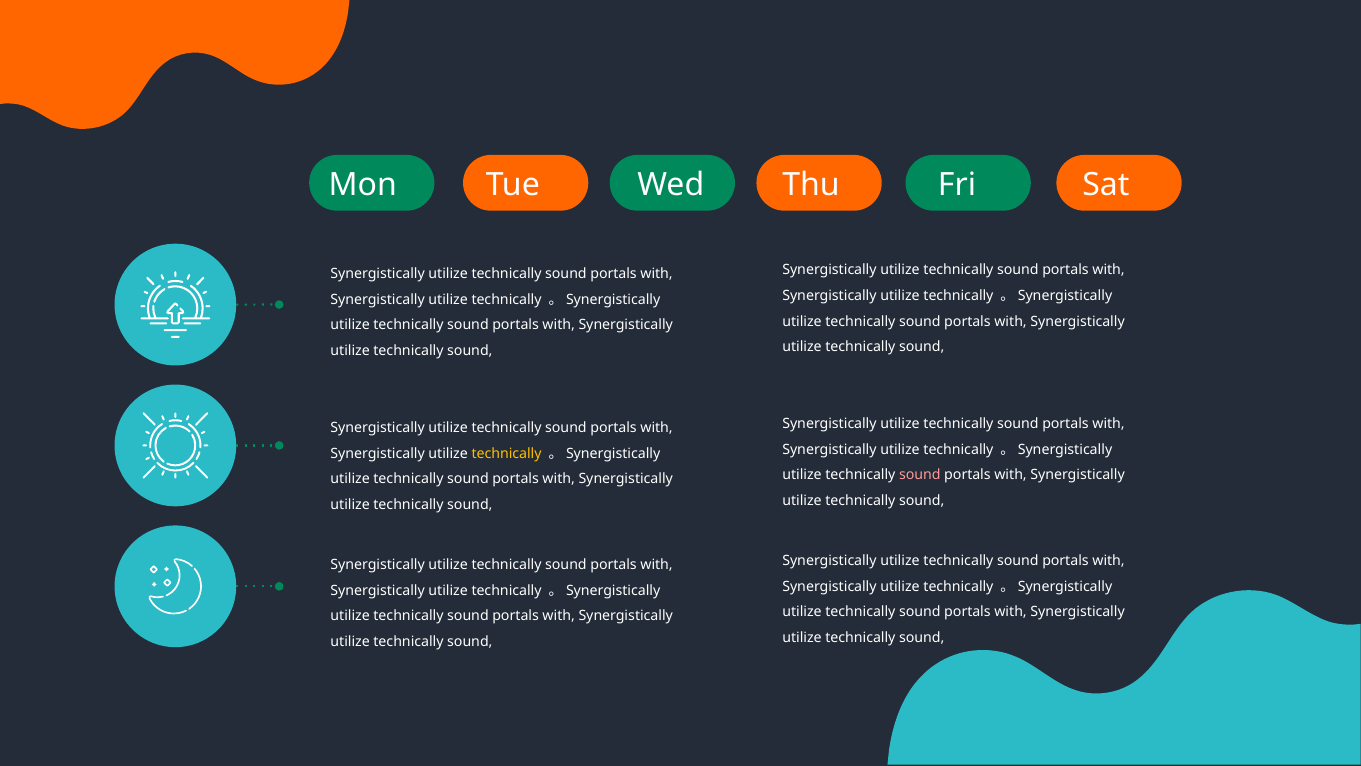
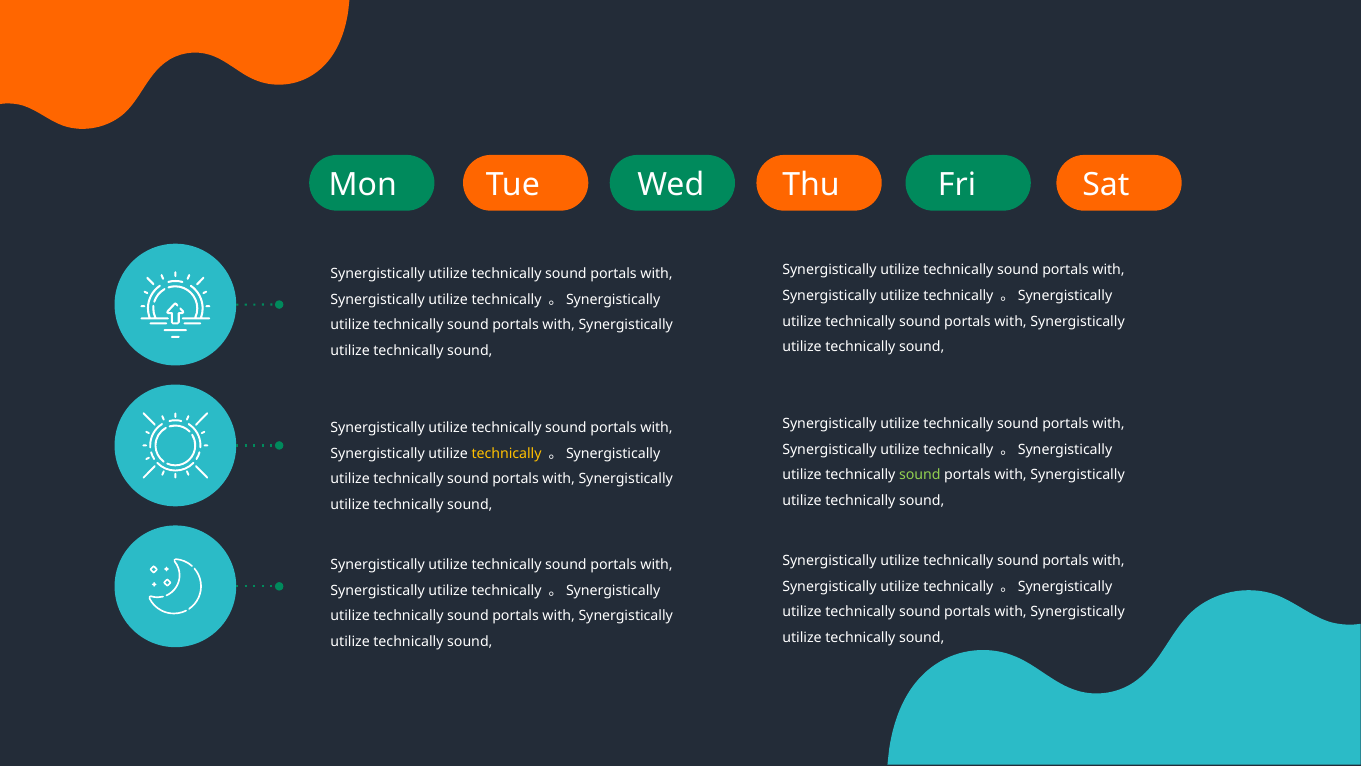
sound colour: pink -> light green (920, 475)
